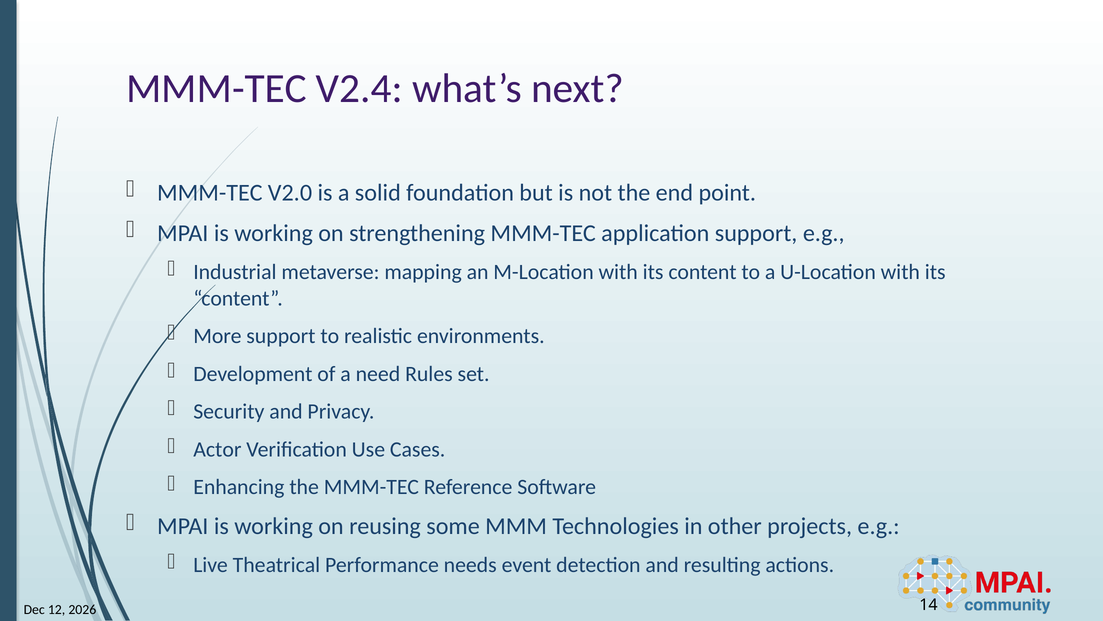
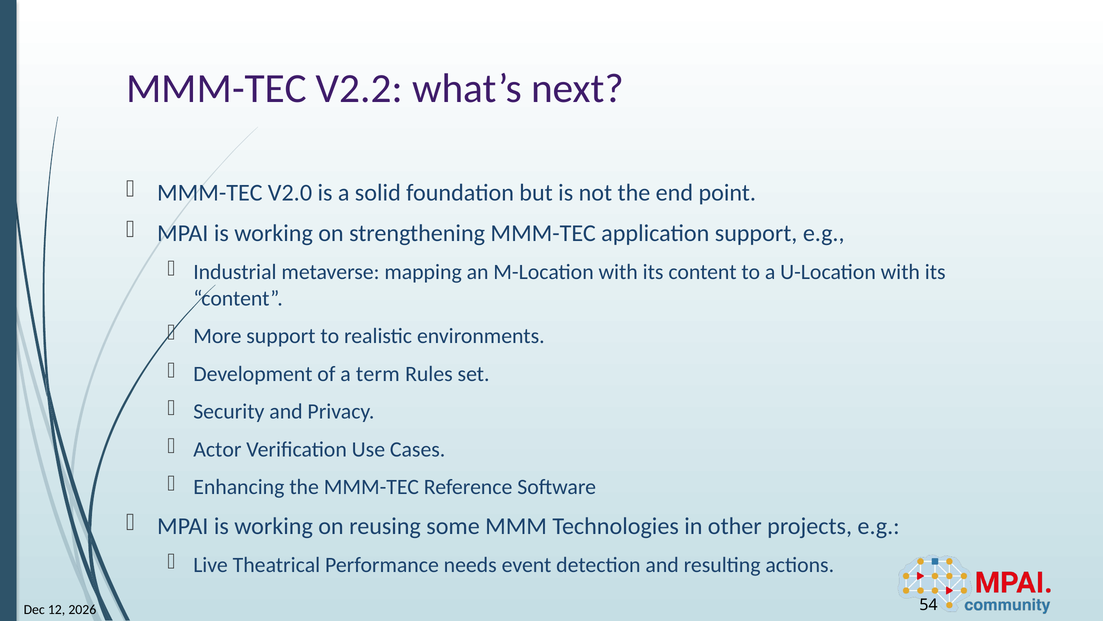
V2.4: V2.4 -> V2.2 (359, 88)
need: need -> term (378, 374)
14: 14 -> 54 (928, 605)
